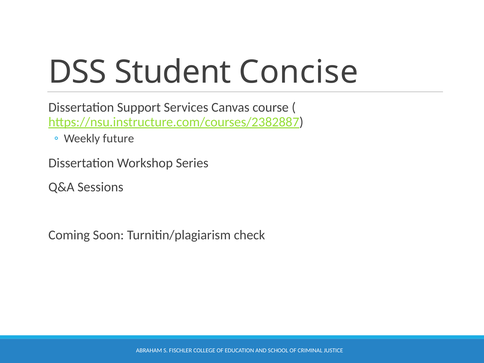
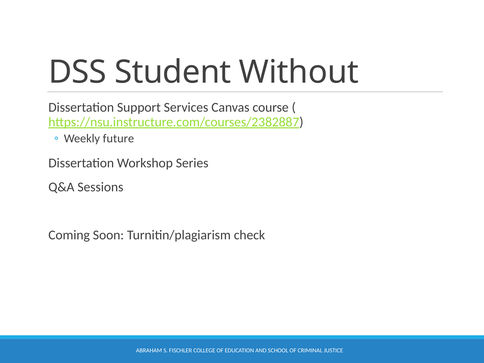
Concise: Concise -> Without (299, 72)
